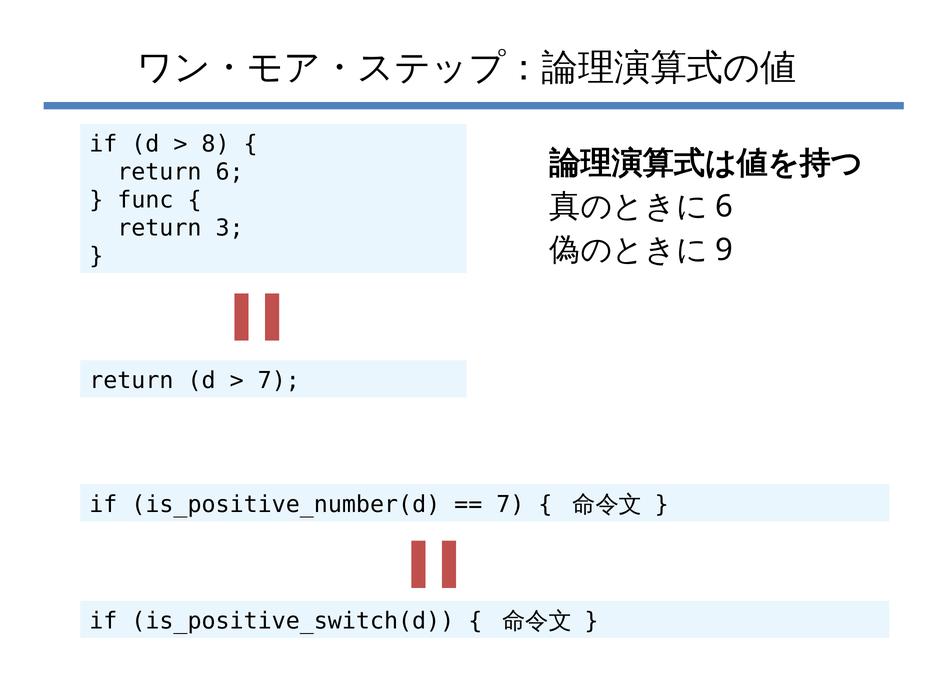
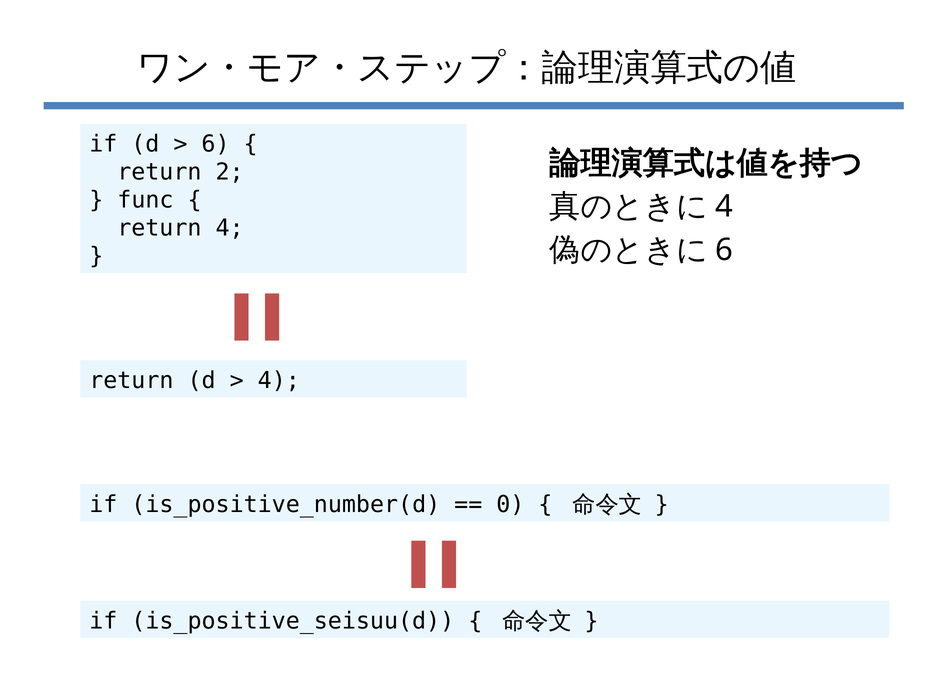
8: 8 -> 6 (216, 144)
return 6: 6 -> 2 (230, 172)
6: 6 -> 4 (724, 206)
return 3: 3 -> 4 (230, 228)
9: 9 -> 6 (724, 250)
7: 7 -> 4 (279, 380)
7: 7 -> 0 (510, 504)
is_positive_switch(d: is_positive_switch(d -> is_positive_seisuu(d (293, 621)
